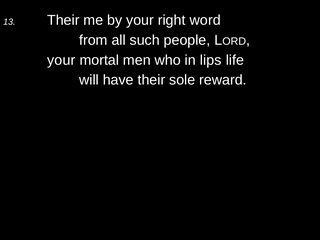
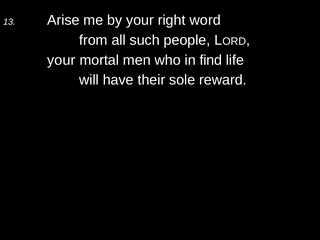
13 Their: Their -> Arise (63, 20)
lips: lips -> find (211, 60)
